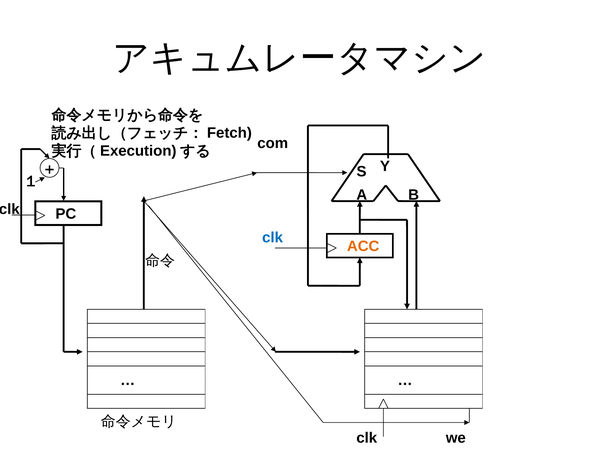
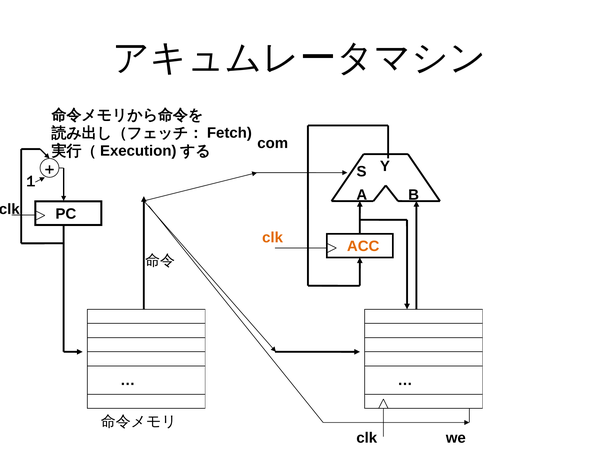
clk colour: blue -> orange (273, 238)
